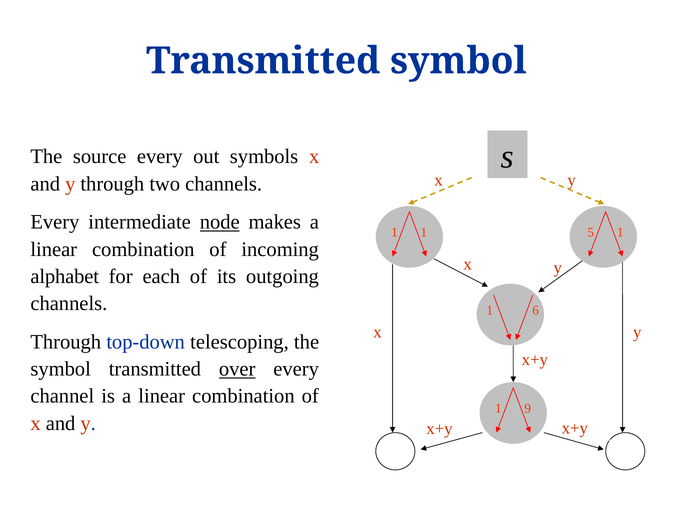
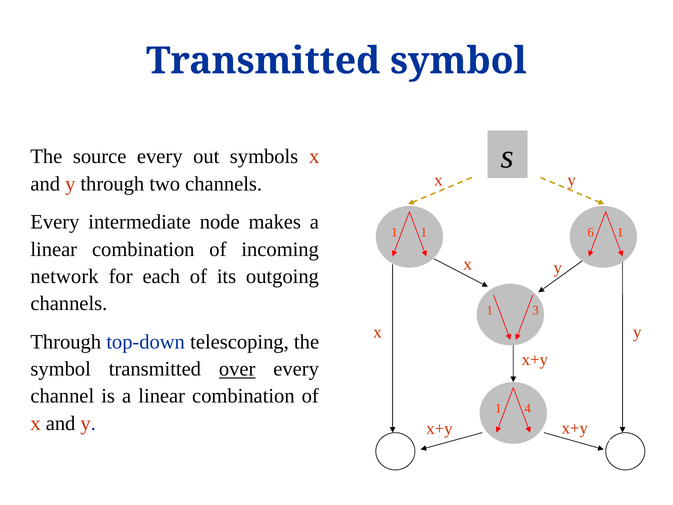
node underline: present -> none (220, 222)
5: 5 -> 6 (591, 232)
alphabet: alphabet -> network (65, 276)
6: 6 -> 3 (536, 310)
9: 9 -> 4 (528, 408)
